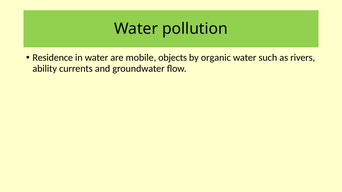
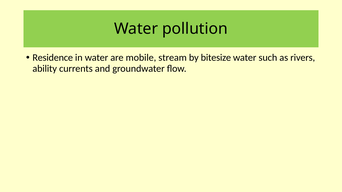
objects: objects -> stream (173, 58)
organic: organic -> bitesize (216, 58)
